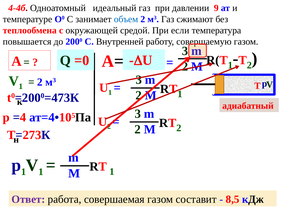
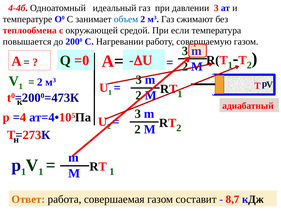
давлении 9: 9 -> 3 (216, 8)
Внутренней: Внутренней -> Нагревании (120, 42)
Ответ colour: purple -> orange (28, 199)
8,5: 8,5 -> 8,7 (233, 199)
